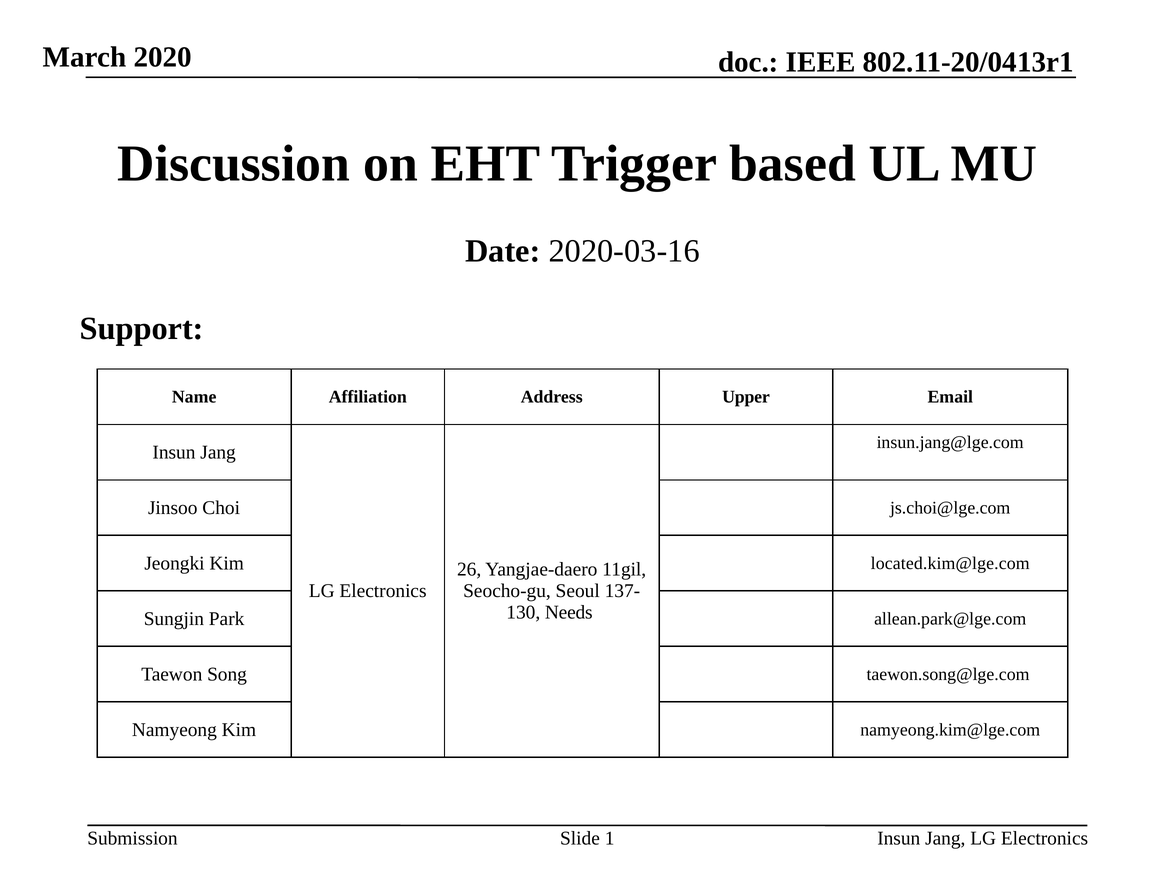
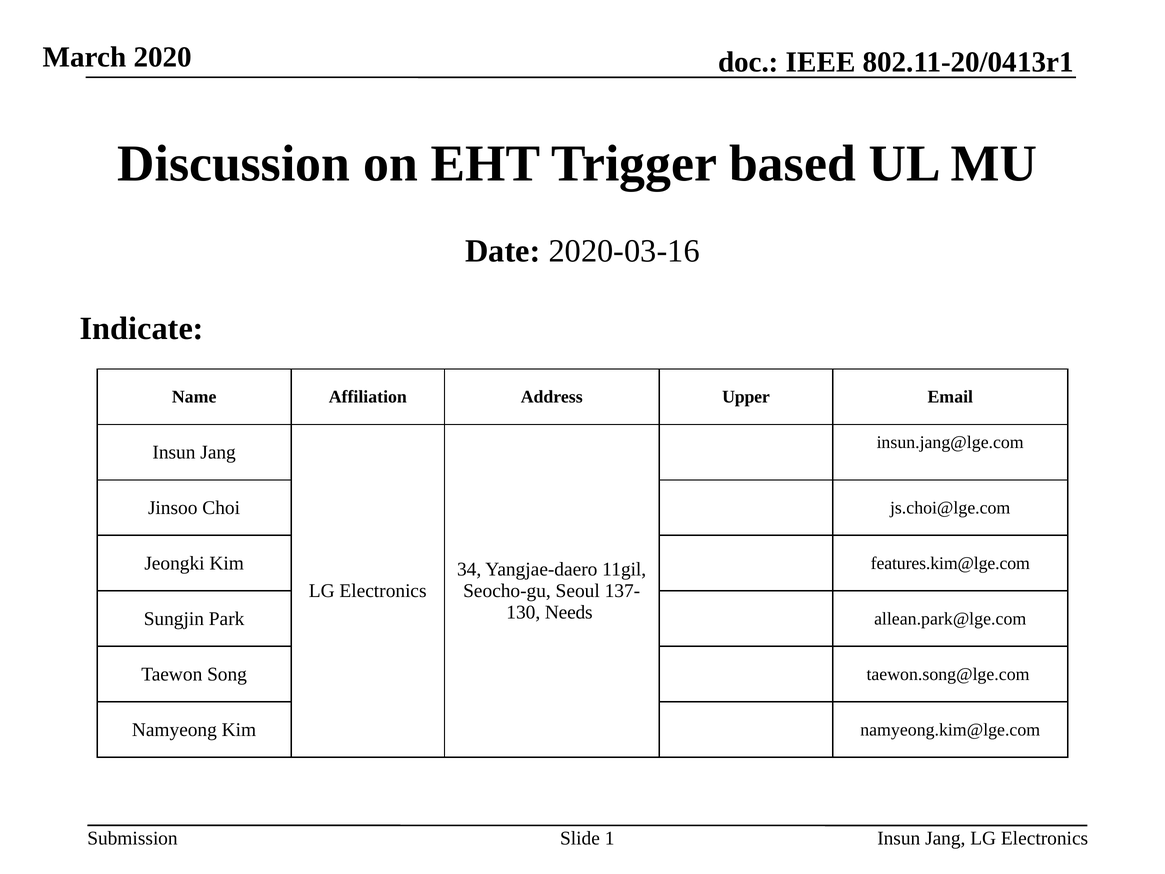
Support: Support -> Indicate (142, 328)
located.kim@lge.com: located.kim@lge.com -> features.kim@lge.com (950, 563)
26: 26 -> 34 (469, 569)
